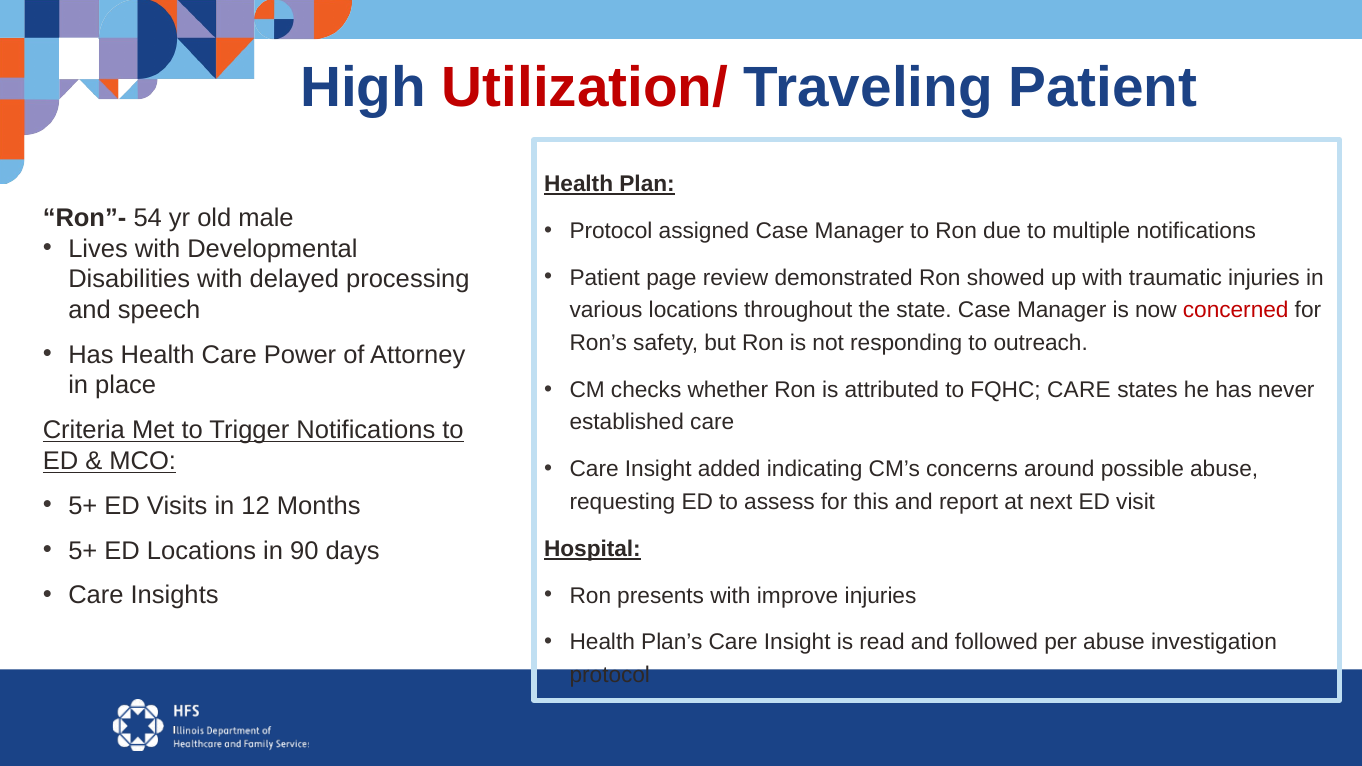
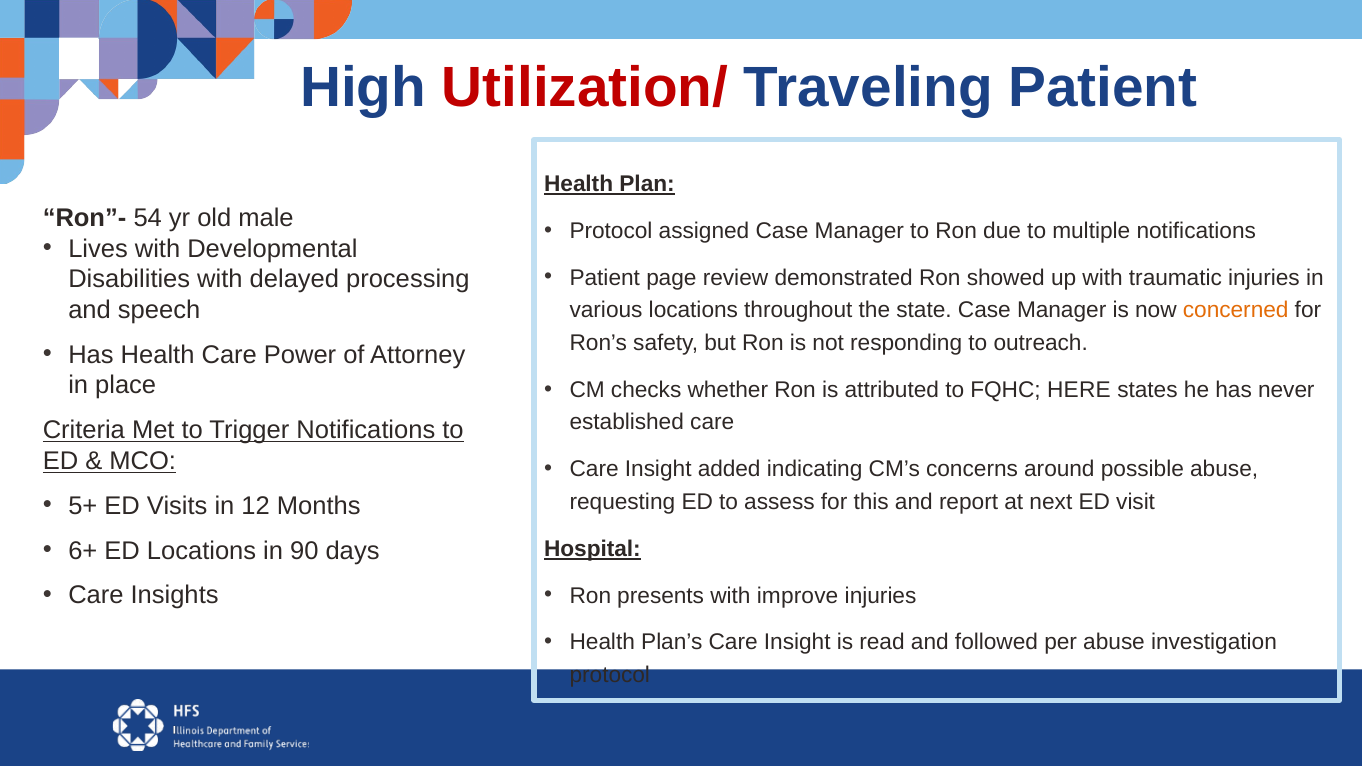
concerned colour: red -> orange (1236, 310)
FQHC CARE: CARE -> HERE (1079, 390)
5+: 5+ -> 6+ (83, 551)
